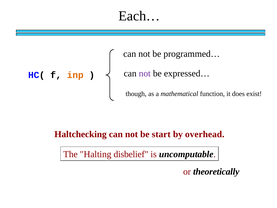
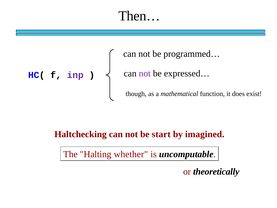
Each…: Each… -> Then… (139, 16)
inp colour: orange -> purple (75, 75)
overhead: overhead -> imagined (205, 134)
disbelief: disbelief -> whether (131, 154)
